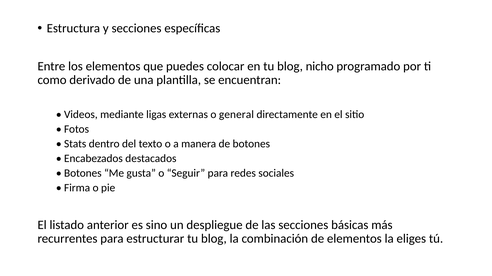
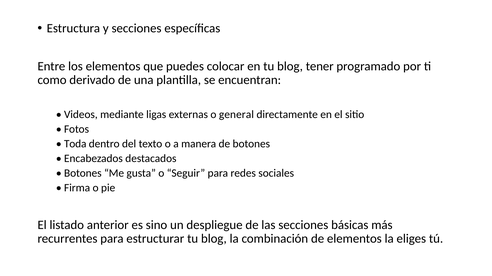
nicho: nicho -> tener (320, 66)
Stats: Stats -> Toda (75, 144)
